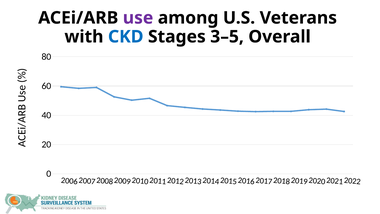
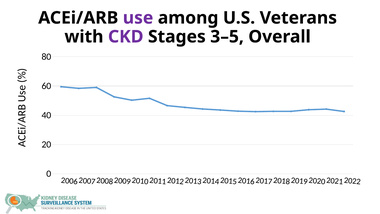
CKD colour: blue -> purple (126, 37)
